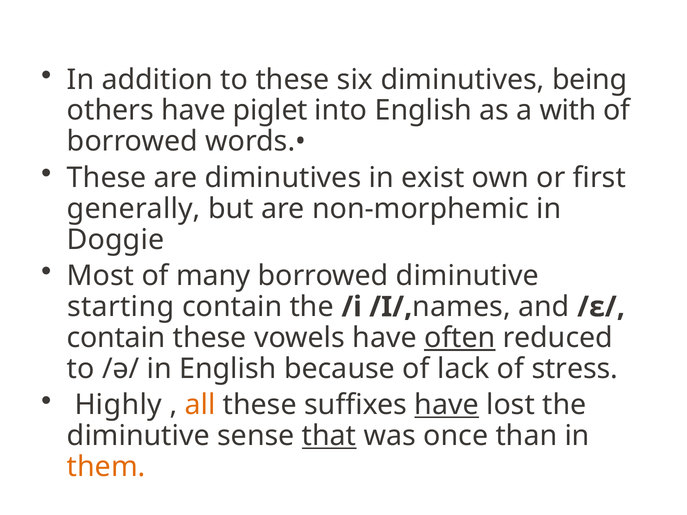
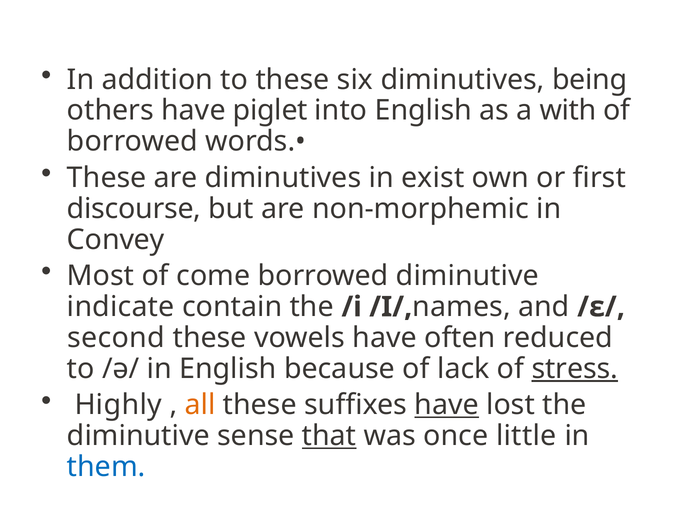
generally: generally -> discourse (134, 209)
Doggie: Doggie -> Convey (116, 240)
many: many -> come (213, 276)
starting: starting -> indicate (121, 307)
contain: contain -> second (116, 338)
often underline: present -> none (460, 338)
stress underline: none -> present (575, 369)
than: than -> little (526, 436)
them colour: orange -> blue (106, 467)
